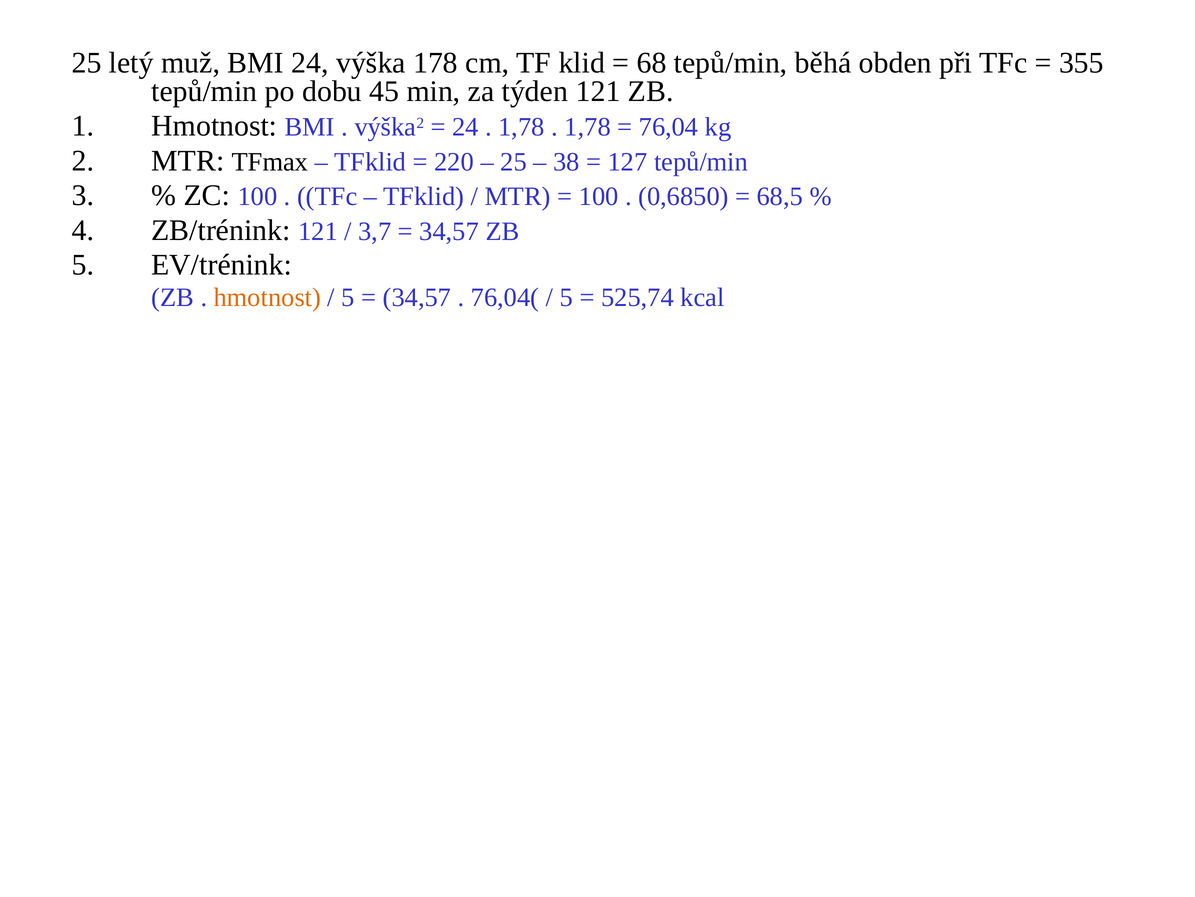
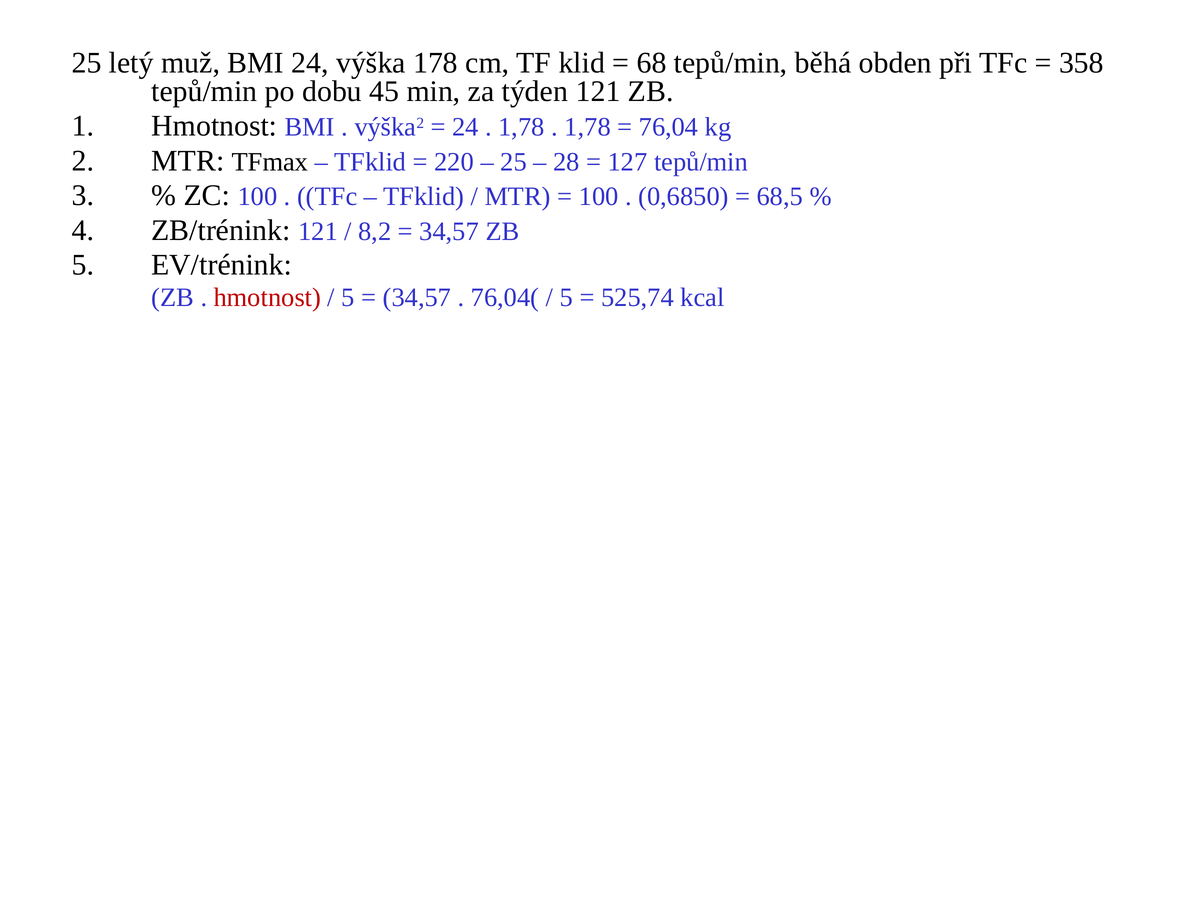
355: 355 -> 358 (1081, 63)
38: 38 -> 28 (566, 162)
3,7: 3,7 -> 8,2 (375, 231)
hmotnost colour: orange -> red (267, 297)
